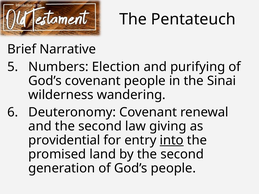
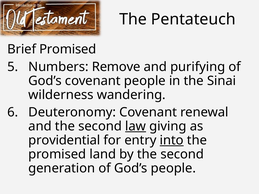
Brief Narrative: Narrative -> Promised (68, 49)
Election: Election -> Remove (116, 67)
law underline: none -> present (136, 126)
